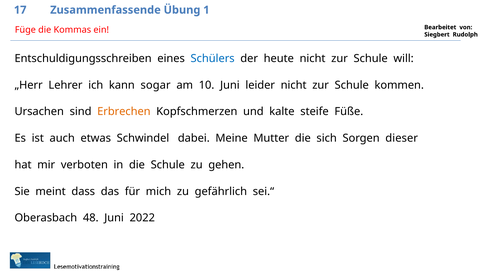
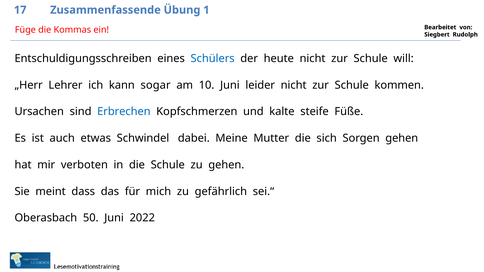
Erbrechen colour: orange -> blue (124, 112)
Sorgen dieser: dieser -> gehen (402, 138)
48: 48 -> 50 (91, 218)
